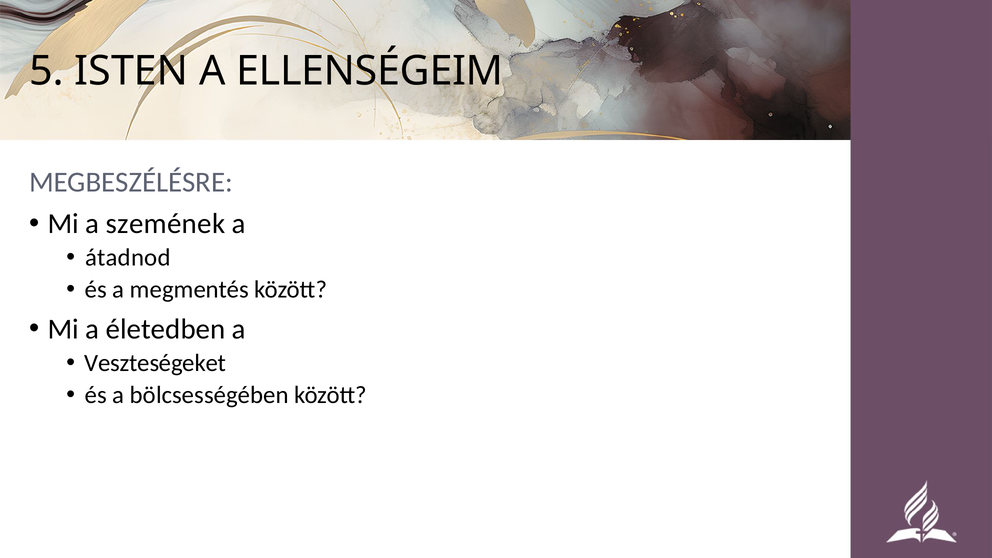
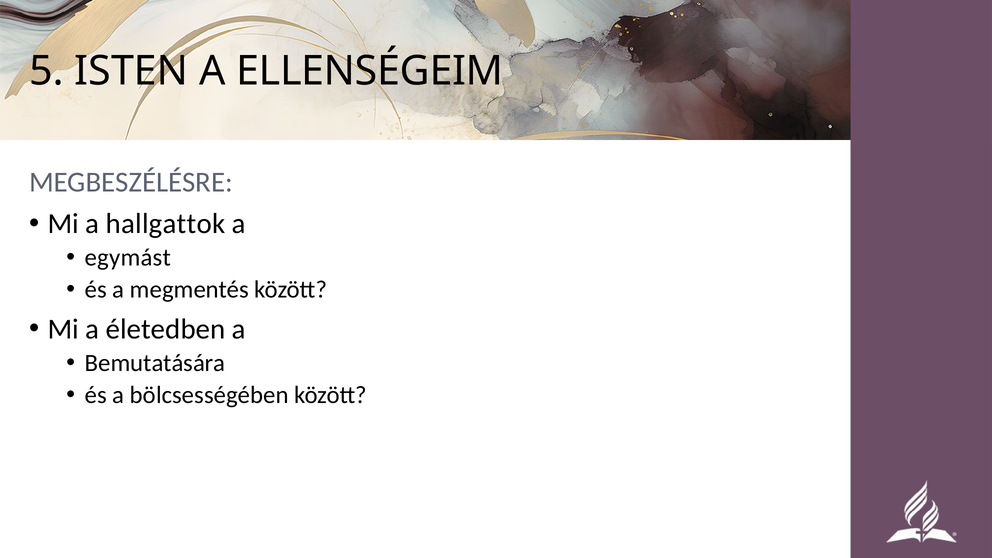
szemének: szemének -> hallgattok (166, 224)
átadnod: átadnod -> egymást (128, 258)
Veszteségeket: Veszteségeket -> Bemutatására (155, 363)
